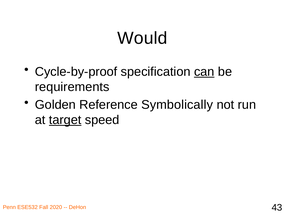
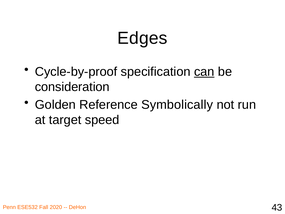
Would: Would -> Edges (142, 38)
requirements: requirements -> consideration (72, 87)
target underline: present -> none (65, 120)
